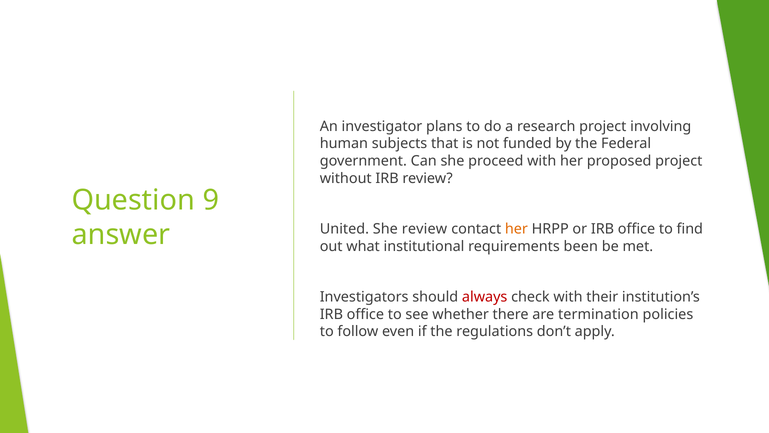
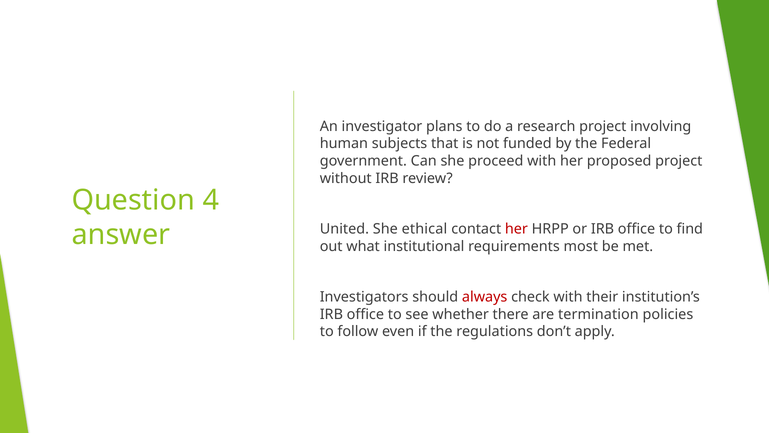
9: 9 -> 4 (211, 200)
She review: review -> ethical (424, 229)
her colour: orange -> red (516, 229)
been: been -> most (581, 246)
